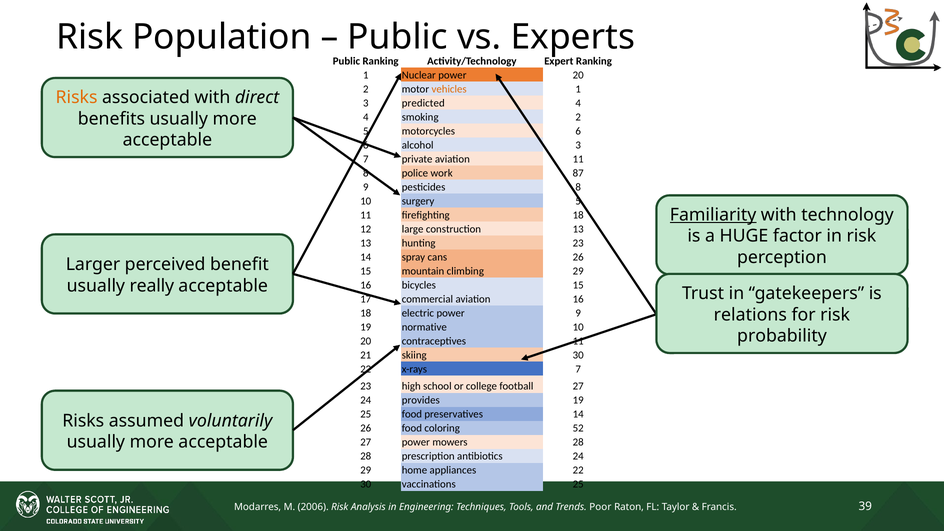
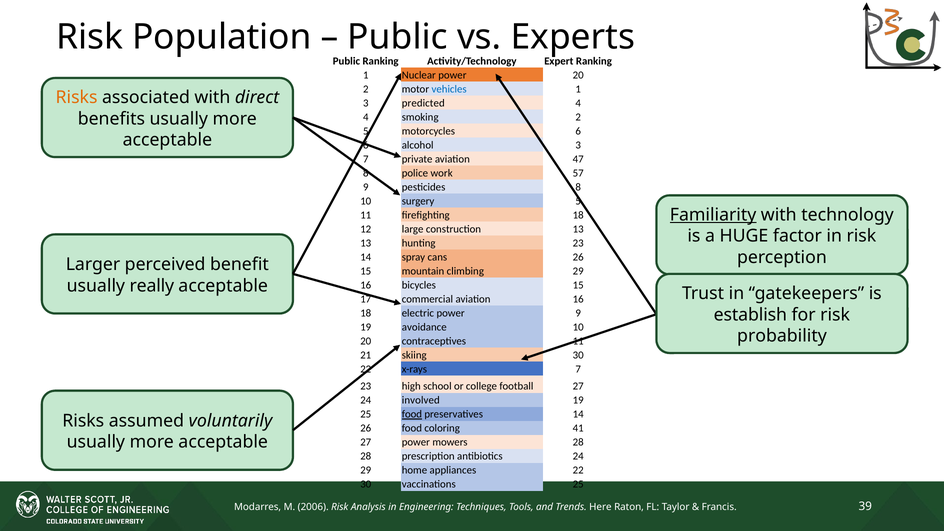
vehicles colour: orange -> blue (449, 89)
aviation 11: 11 -> 47 (578, 159)
87: 87 -> 57 (578, 173)
relations: relations -> establish (750, 315)
normative: normative -> avoidance (424, 327)
provides: provides -> involved (421, 400)
food underline: none -> present (412, 414)
52: 52 -> 41 (578, 428)
Poor: Poor -> Here (600, 507)
